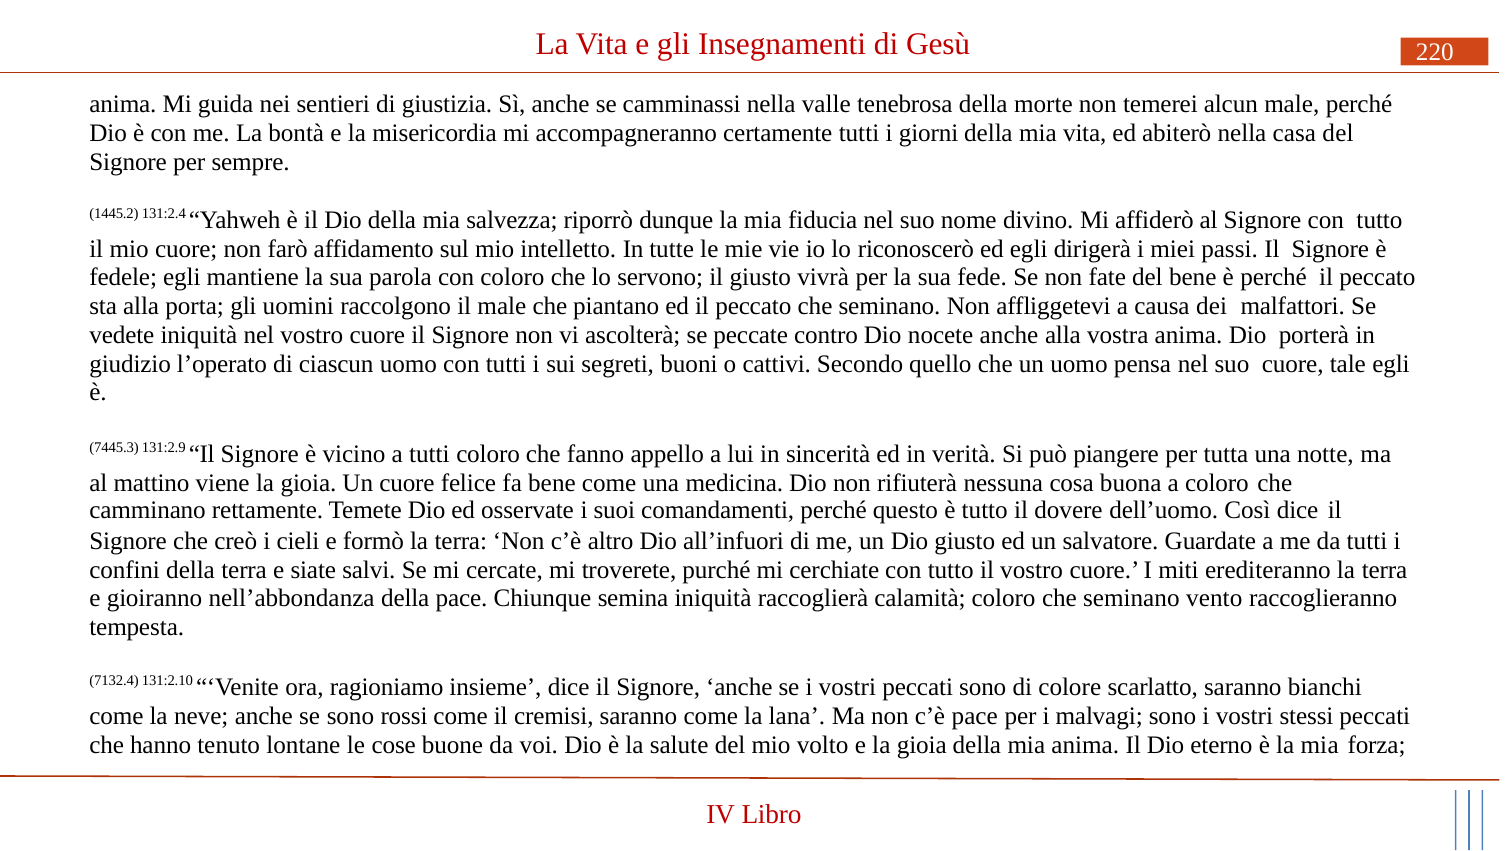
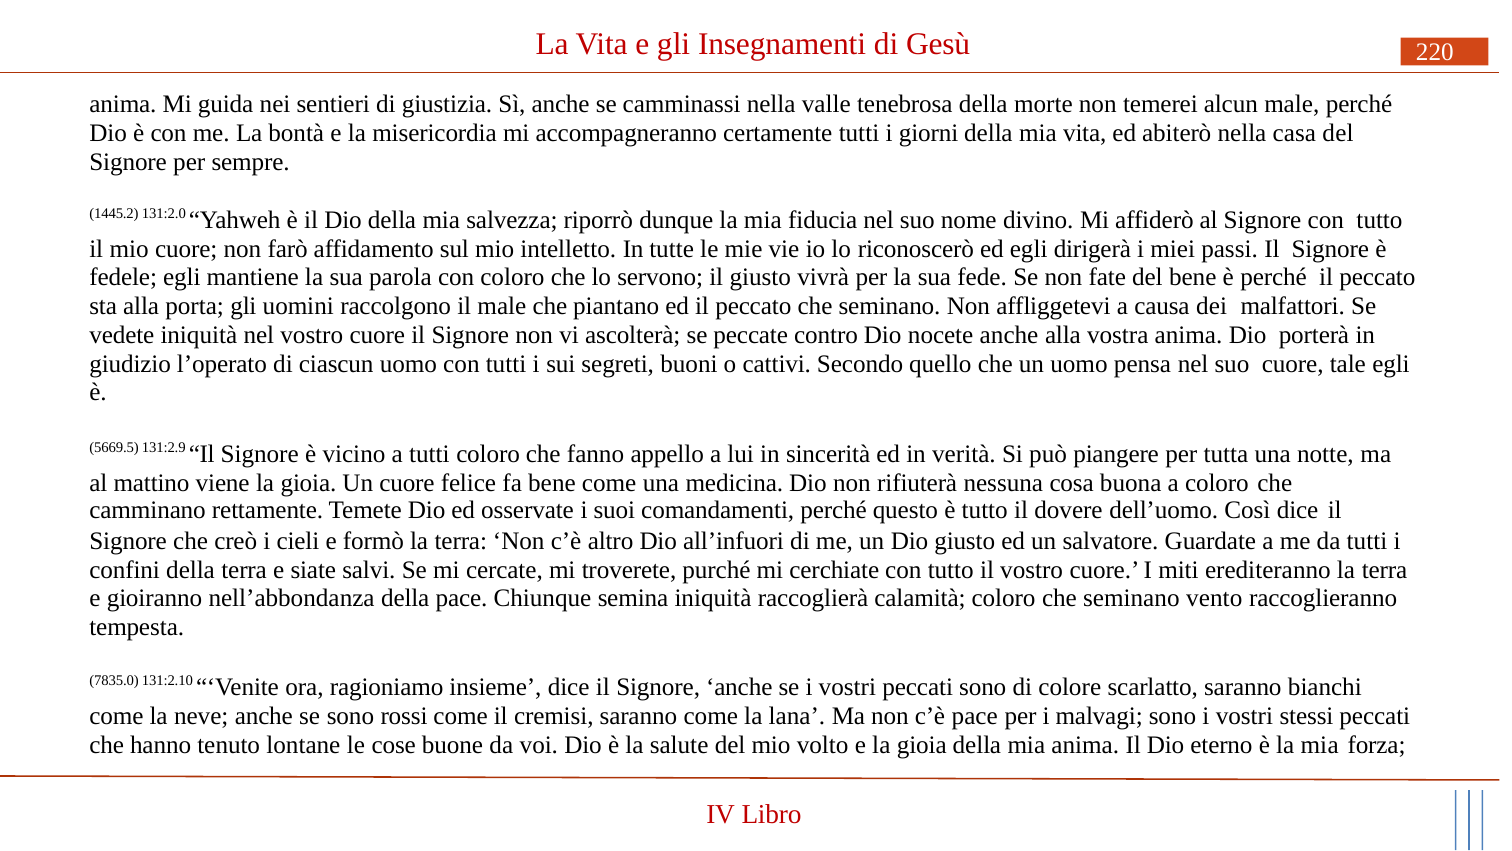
131:2.4: 131:2.4 -> 131:2.0 (164, 214)
7445.3: 7445.3 -> 5669.5 (114, 448)
7132.4: 7132.4 -> 7835.0 (114, 681)
